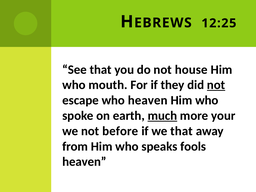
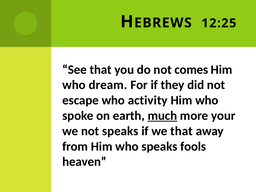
house: house -> comes (191, 70)
mouth: mouth -> dream (108, 85)
not underline: present -> none (216, 85)
who heaven: heaven -> activity (148, 100)
not before: before -> speaks (120, 131)
